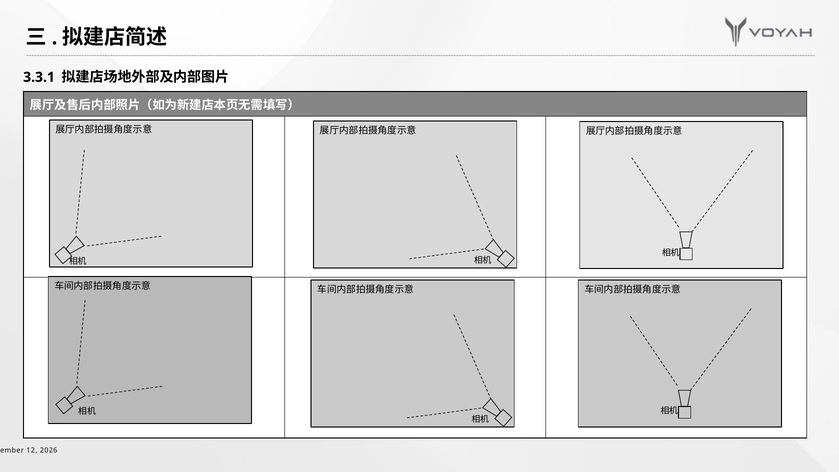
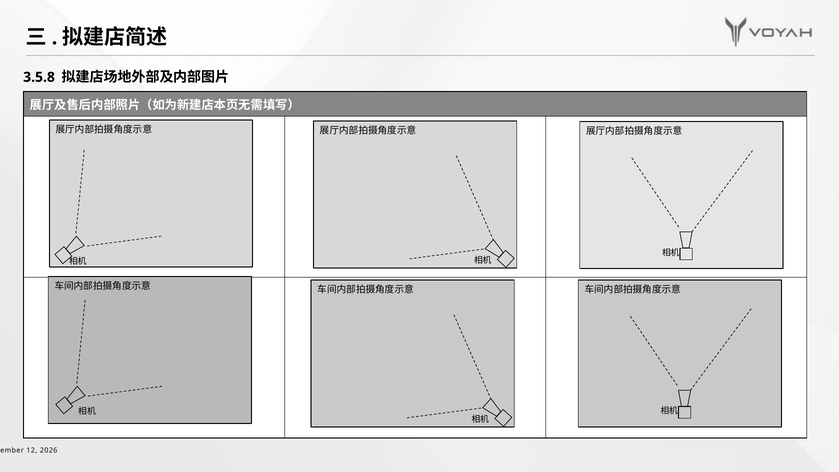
3.3.1: 3.3.1 -> 3.5.8 (39, 77)
